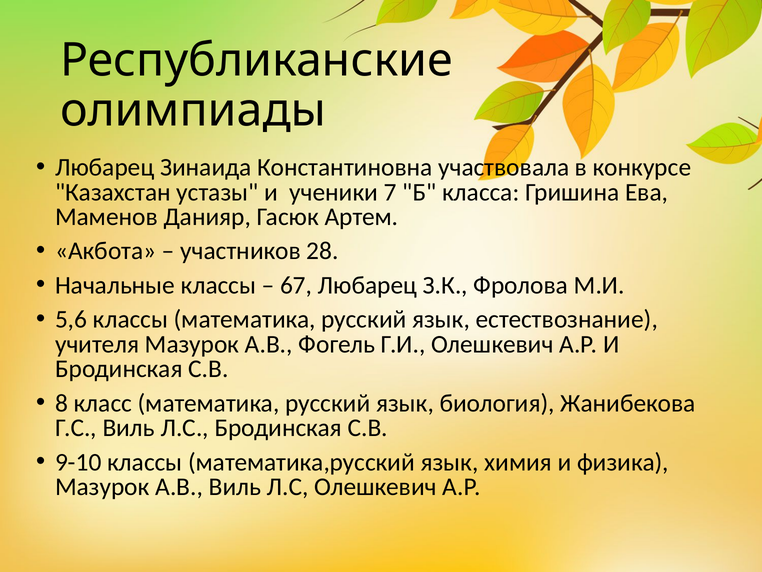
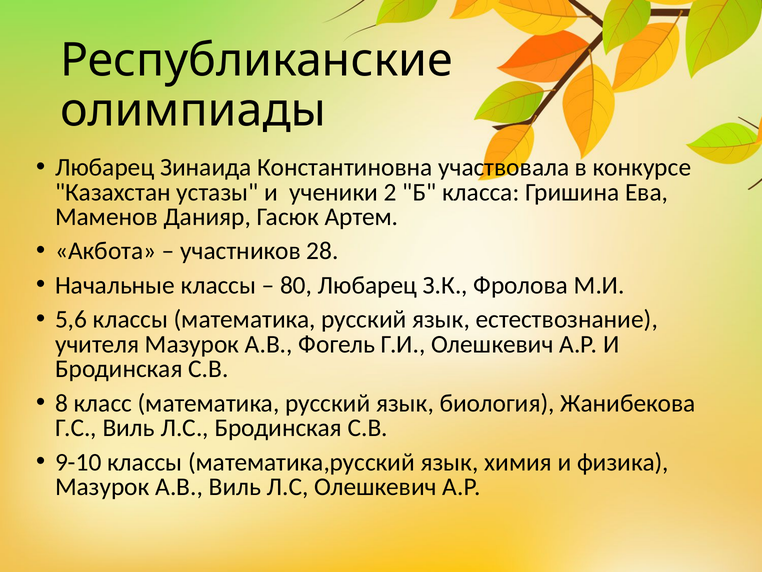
7: 7 -> 2 (390, 192)
67: 67 -> 80 (296, 285)
